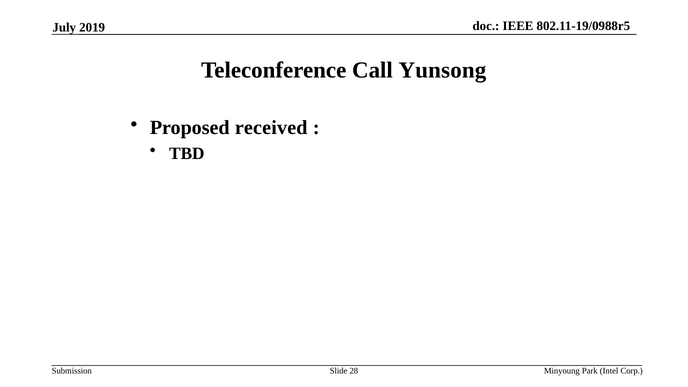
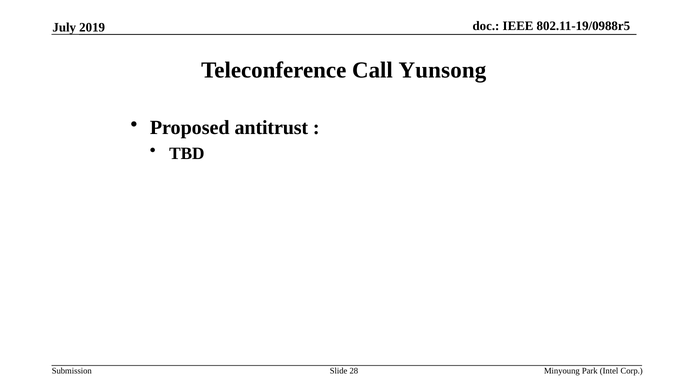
received: received -> antitrust (271, 128)
